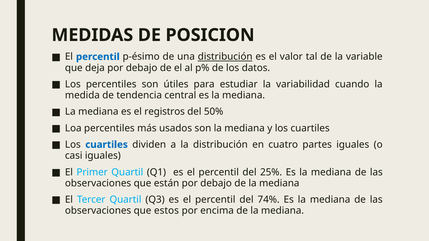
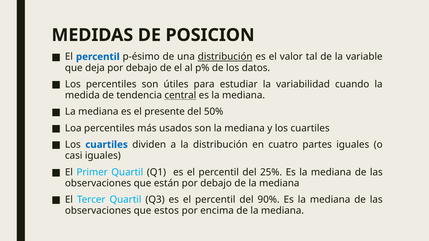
central underline: none -> present (180, 95)
registros: registros -> presente (165, 112)
74%: 74% -> 90% (269, 200)
